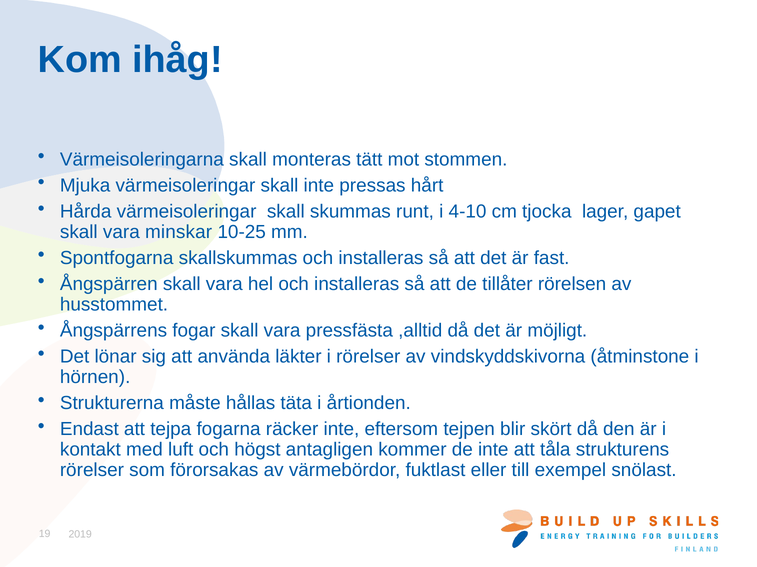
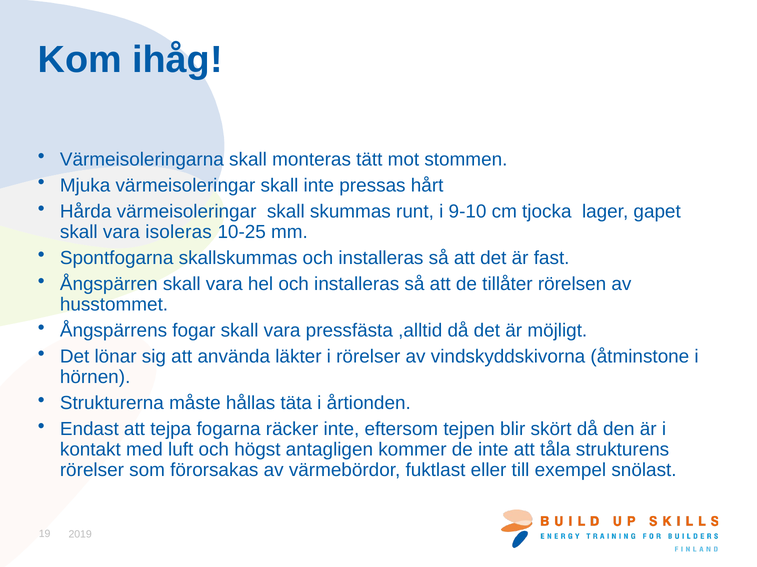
4-10: 4-10 -> 9-10 (468, 212)
minskar: minskar -> isoleras (179, 232)
